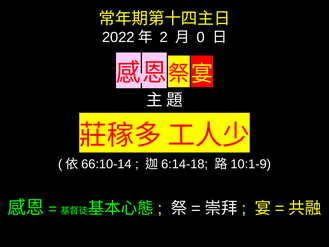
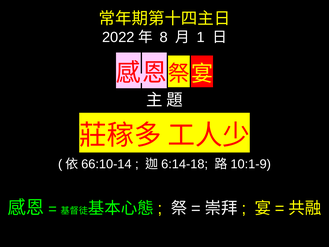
2: 2 -> 8 (164, 37)
0: 0 -> 1 (201, 37)
